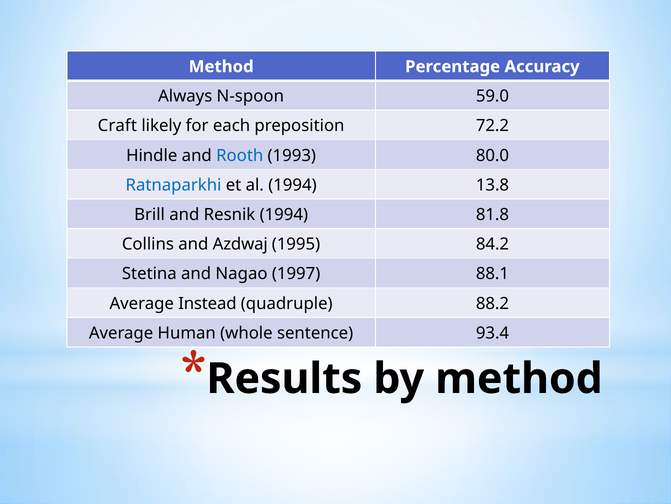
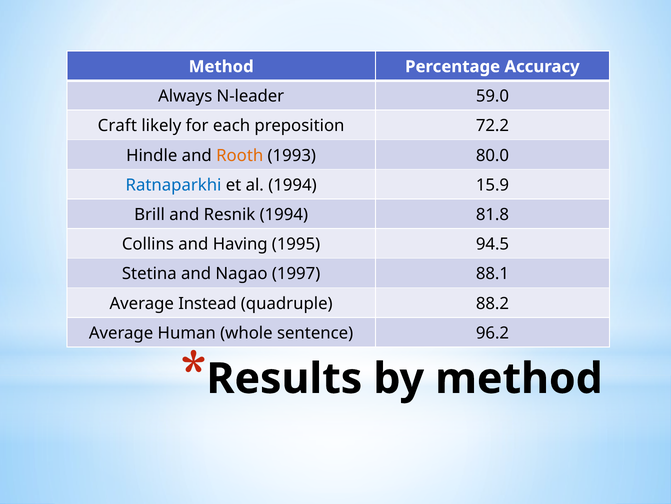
N-spoon: N-spoon -> N-leader (250, 96)
Rooth colour: blue -> orange (240, 155)
13.8: 13.8 -> 15.9 (492, 185)
Azdwaj: Azdwaj -> Having (240, 244)
84.2: 84.2 -> 94.5 (492, 244)
93.4: 93.4 -> 96.2 (492, 333)
